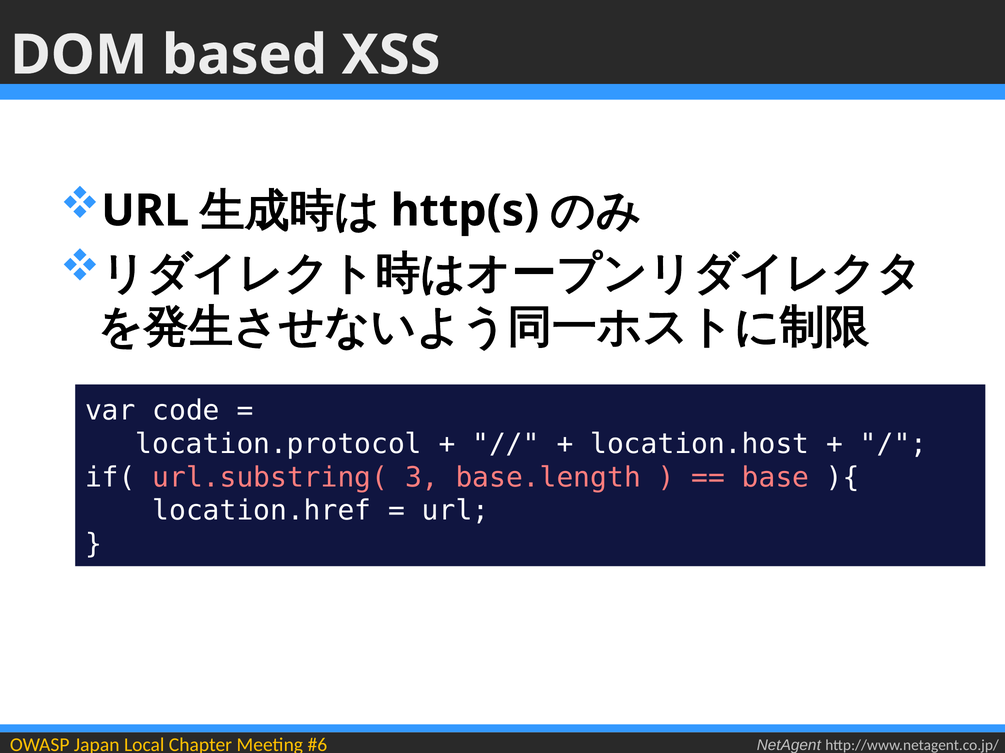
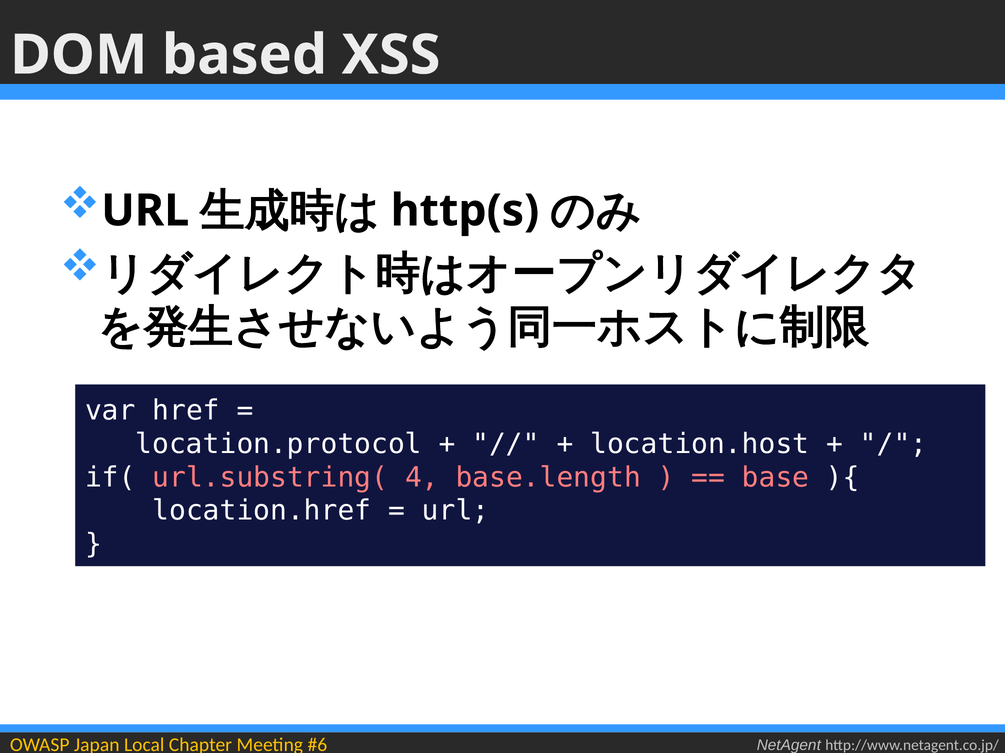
code: code -> href (186, 411)
3: 3 -> 4 (422, 478)
